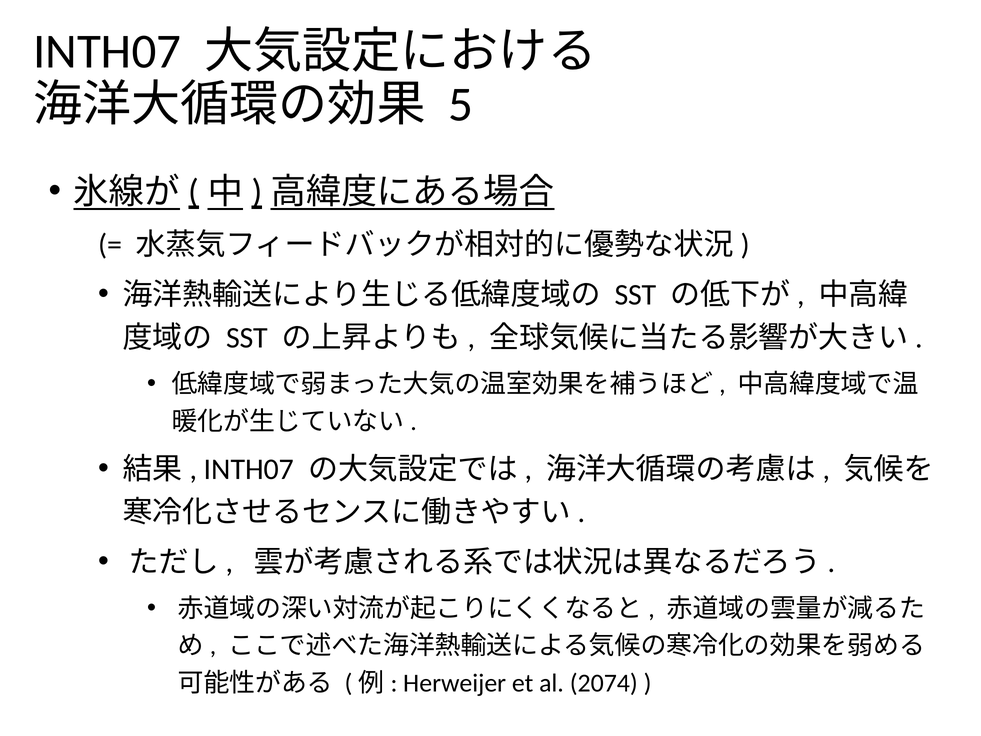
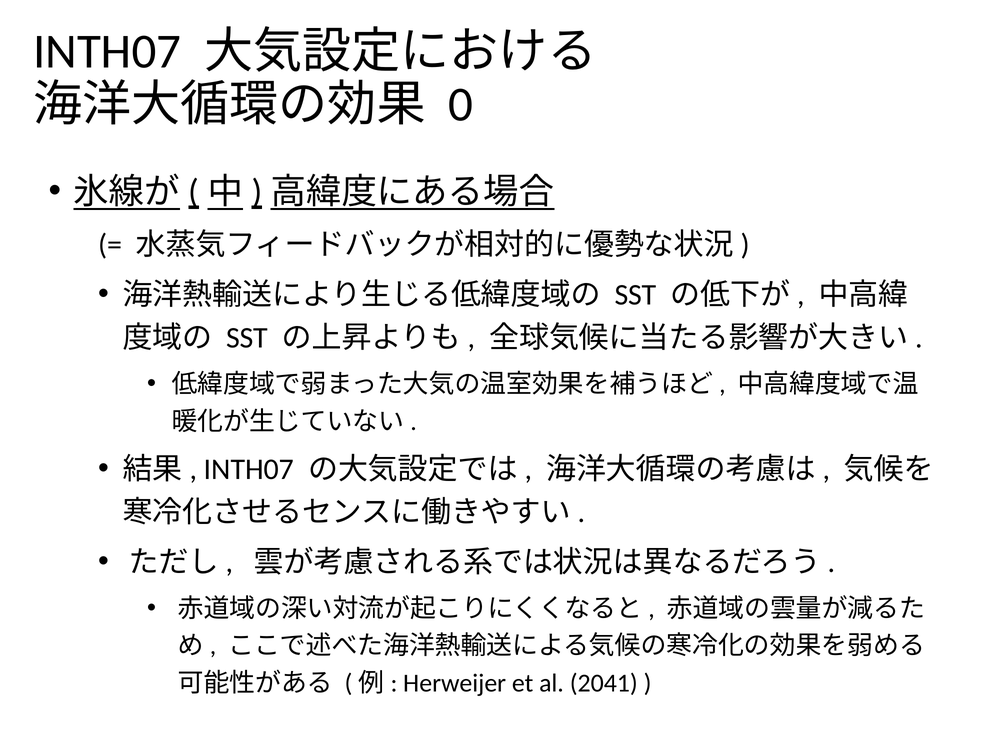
5: 5 -> 0 (461, 105)
2074: 2074 -> 2041 (604, 683)
